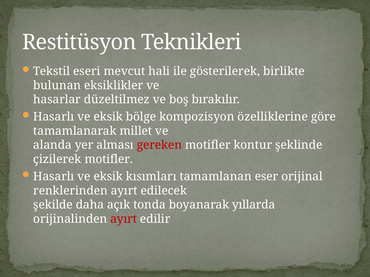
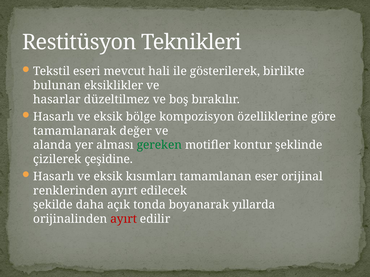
millet: millet -> değer (136, 131)
gereken colour: red -> green (159, 145)
çizilerek motifler: motifler -> çeşidine (109, 160)
